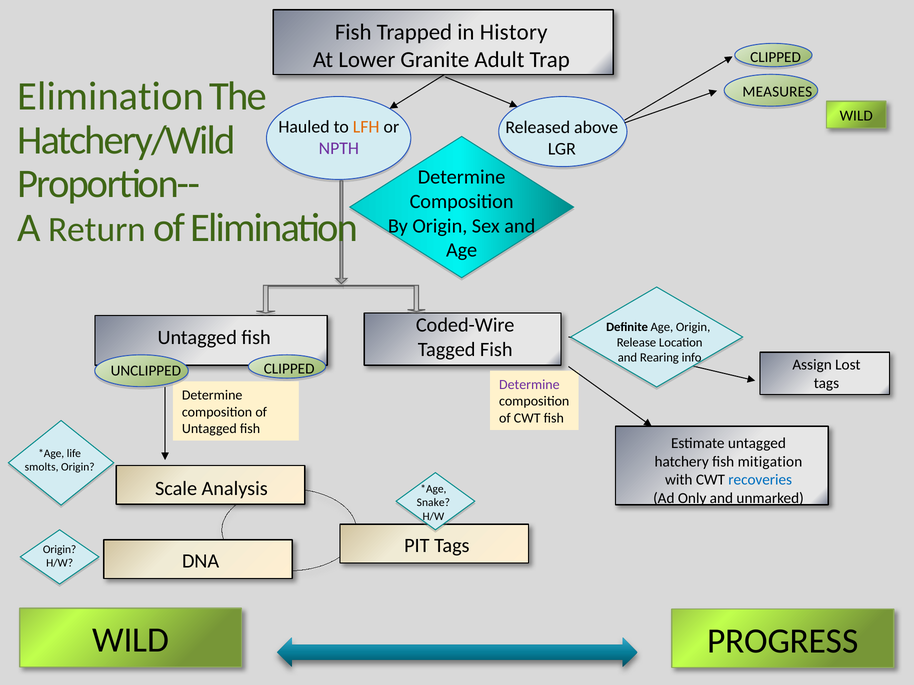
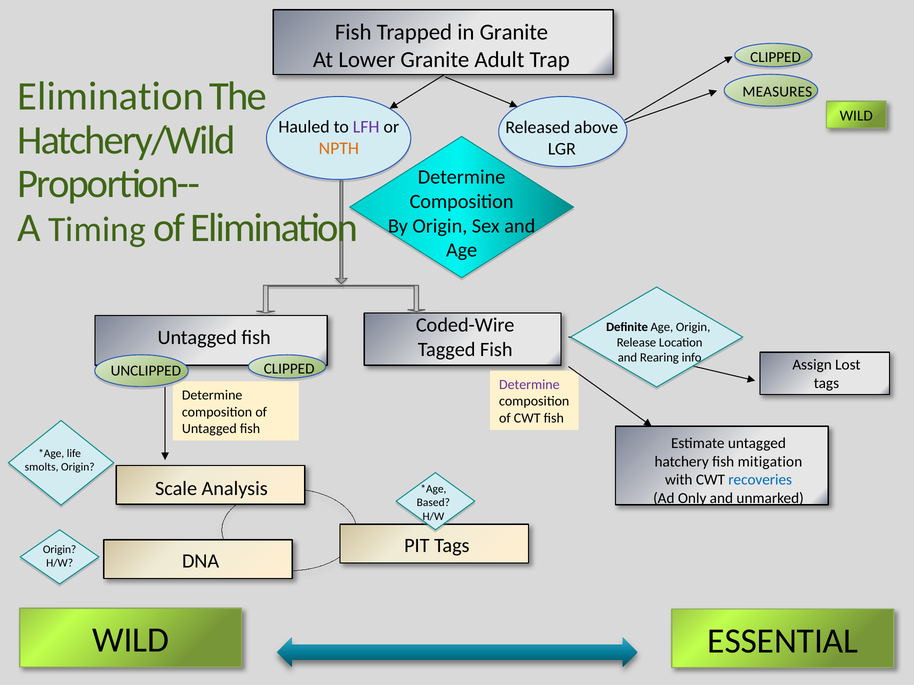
in History: History -> Granite (514, 32)
LFH colour: orange -> purple (366, 127)
NPTH colour: purple -> orange (339, 148)
Return: Return -> Timing (97, 230)
Snake: Snake -> Based (433, 503)
PROGRESS: PROGRESS -> ESSENTIAL (783, 641)
